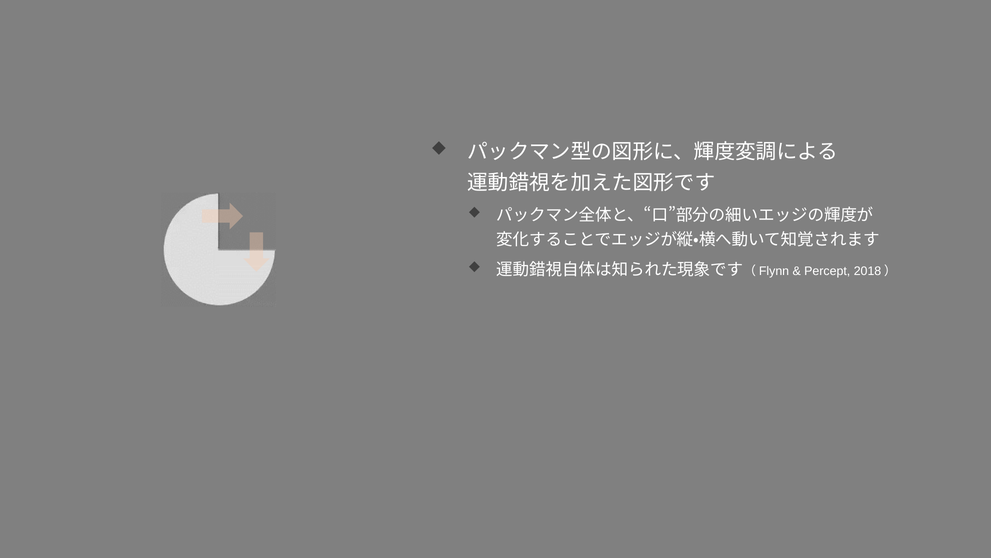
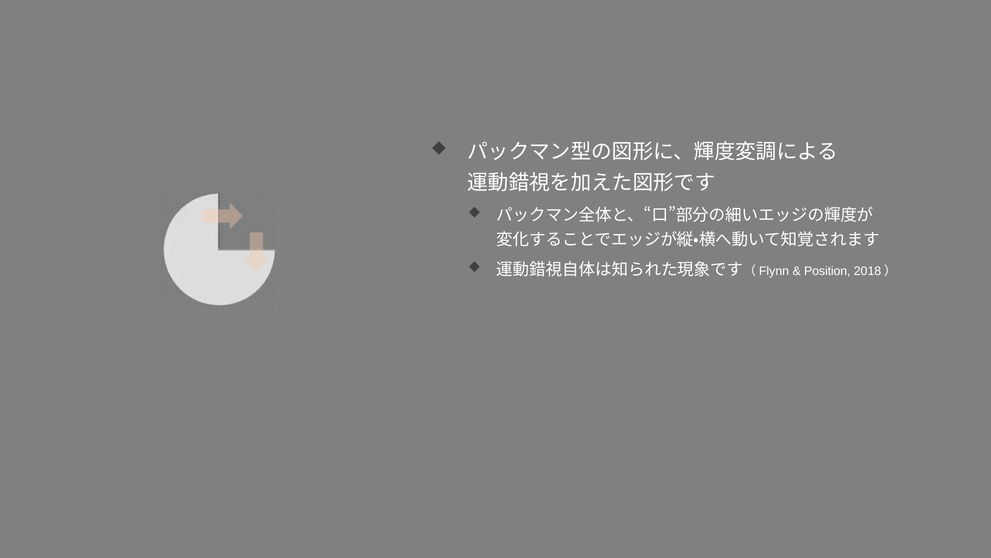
Percept: Percept -> Position (827, 271)
